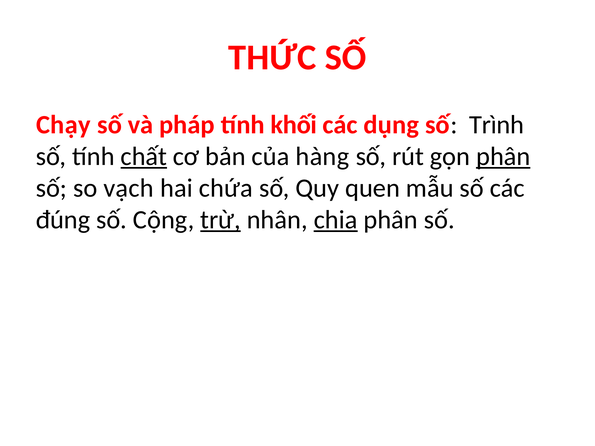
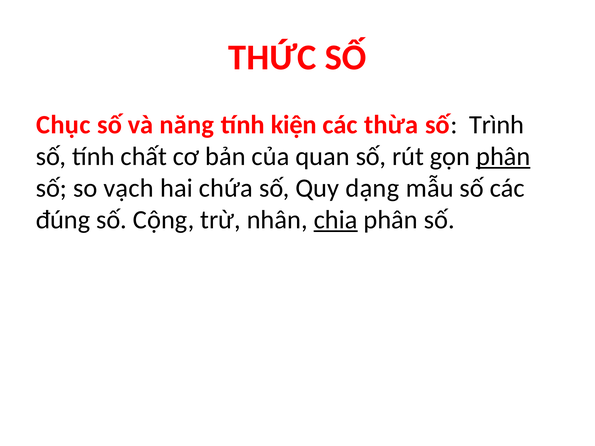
Chạy: Chạy -> Chục (63, 125)
pháp: pháp -> năng (187, 125)
khối: khối -> kiện (294, 125)
dụng: dụng -> thừa (391, 125)
chất underline: present -> none (144, 157)
hàng: hàng -> quan (323, 157)
quen: quen -> dạng (372, 188)
trừ underline: present -> none (221, 220)
